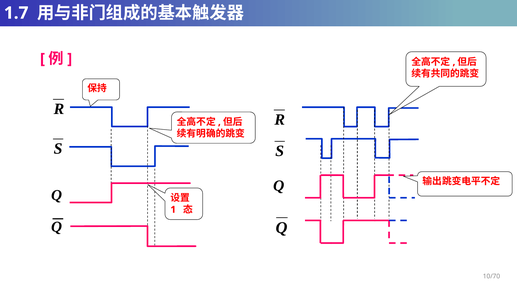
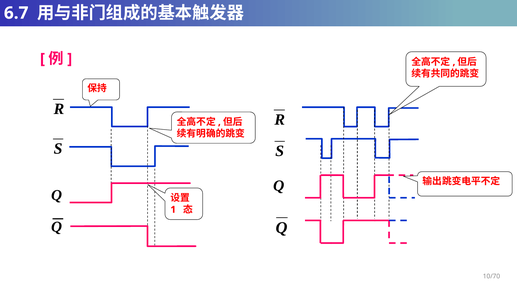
1.7: 1.7 -> 6.7 (16, 13)
